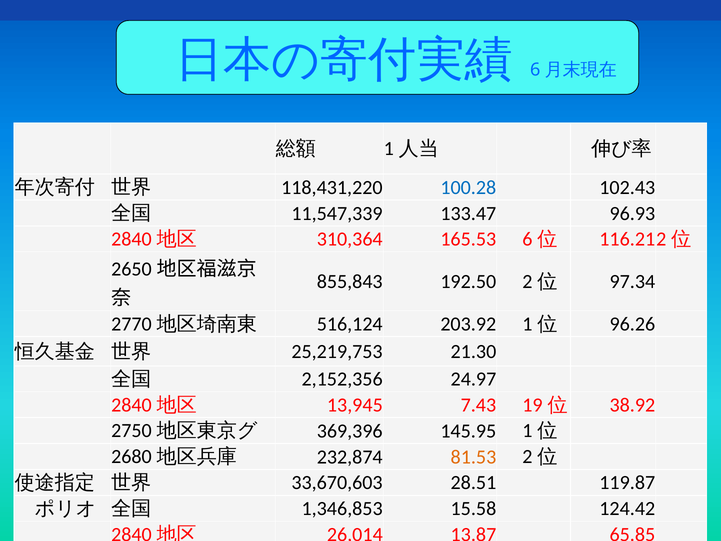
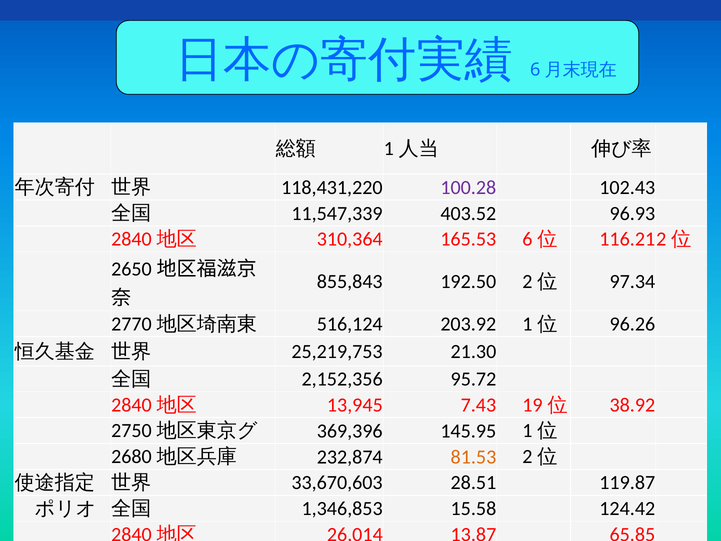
100.28 colour: blue -> purple (468, 187)
133.47: 133.47 -> 403.52 (468, 213)
24.97: 24.97 -> 95.72 (473, 379)
